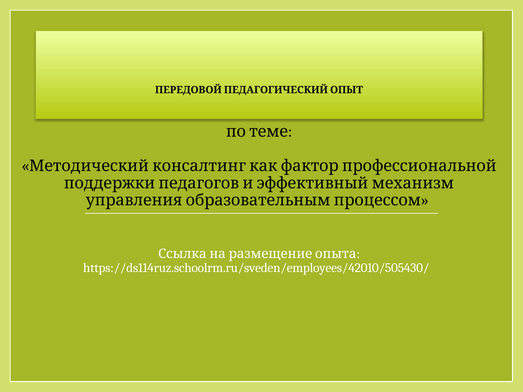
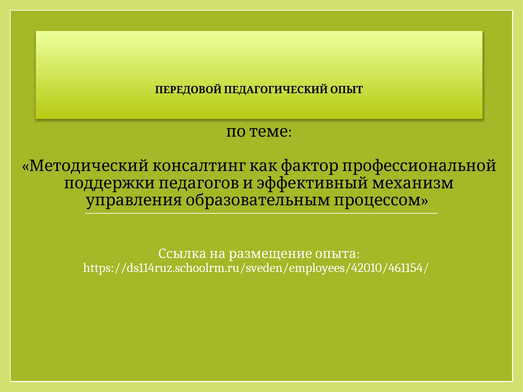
https://ds114ruz.schoolrm.ru/sveden/employees/42010/505430/: https://ds114ruz.schoolrm.ru/sveden/employees/42010/505430/ -> https://ds114ruz.schoolrm.ru/sveden/employees/42010/461154/ (256, 268)
